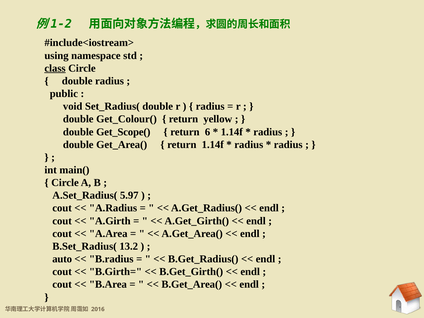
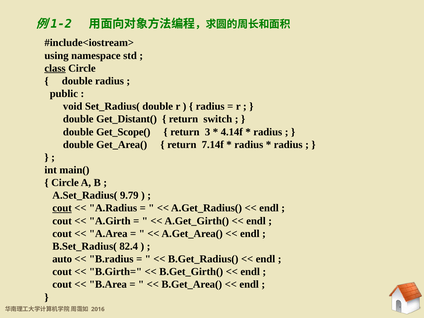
Get_Colour(: Get_Colour( -> Get_Distant( (127, 119)
yellow: yellow -> switch (218, 119)
6: 6 -> 3 (208, 132)
1.14f: 1.14f -> 4.14f (232, 132)
return 1.14f: 1.14f -> 7.14f (213, 145)
5.97: 5.97 -> 9.79 (129, 195)
cout underline: none -> present (62, 208)
13.2: 13.2 -> 82.4 (129, 246)
